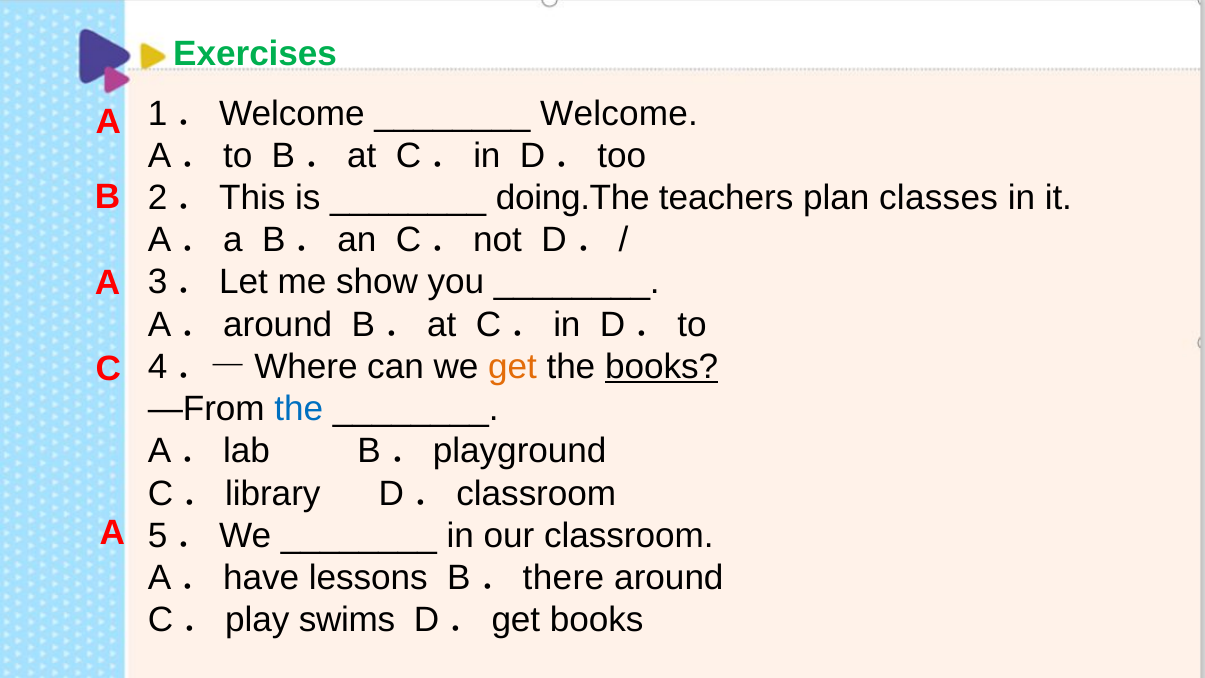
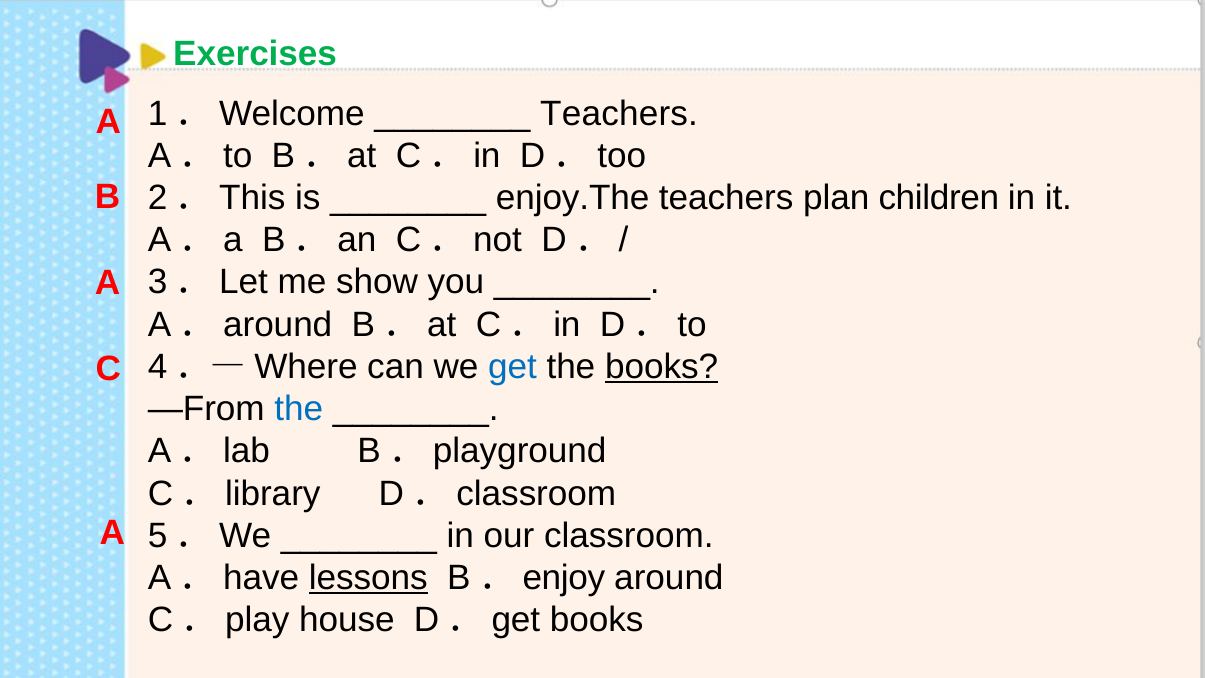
Welcome: Welcome -> Teachers (619, 113)
doing.The: doing.The -> enjoy.The (573, 198)
classes: classes -> children (939, 198)
get colour: orange -> blue (512, 367)
lessons underline: none -> present (368, 578)
there: there -> enjoy (564, 578)
swims: swims -> house (347, 620)
